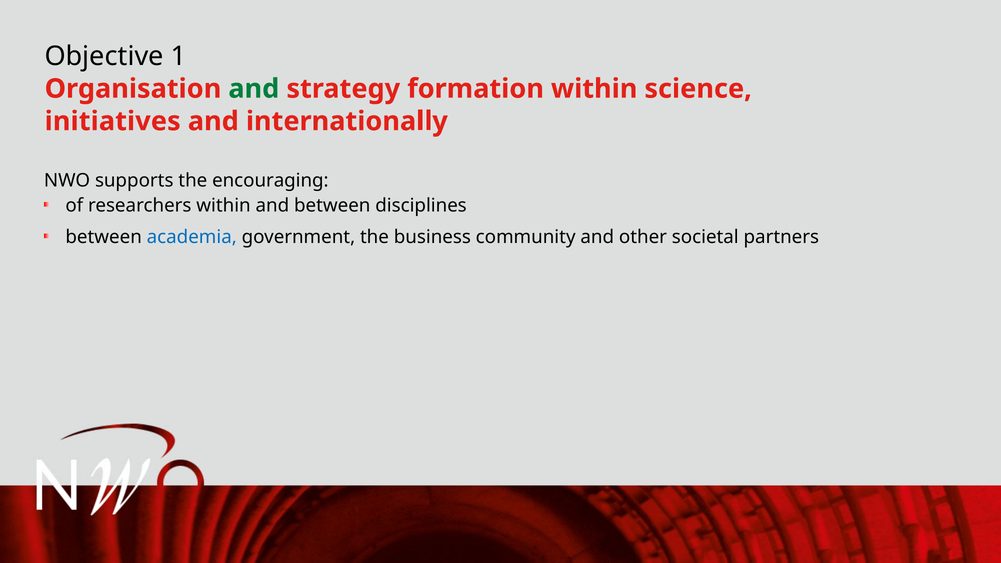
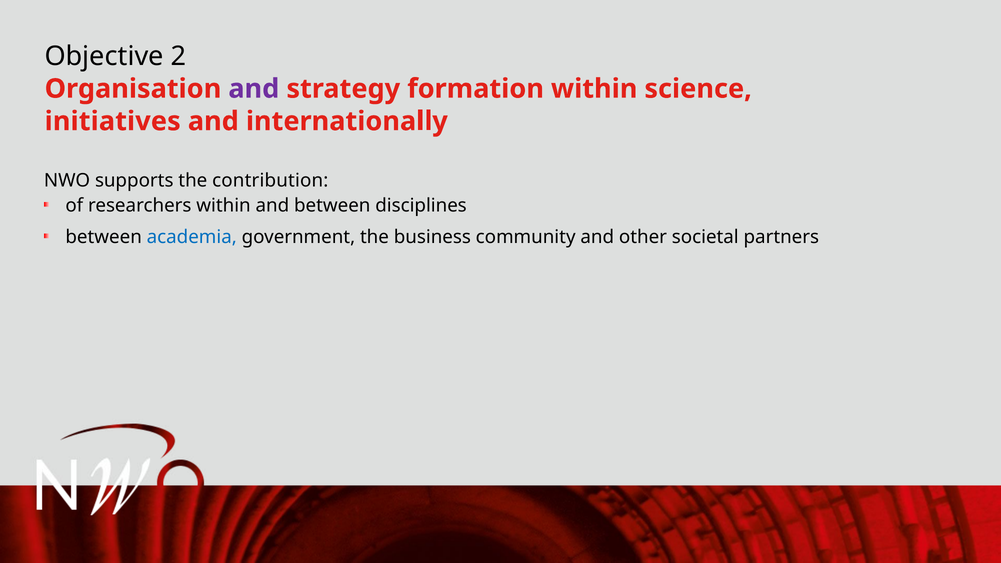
1: 1 -> 2 (178, 56)
and colour: green -> purple (254, 89)
encouraging: encouraging -> contribution (270, 181)
